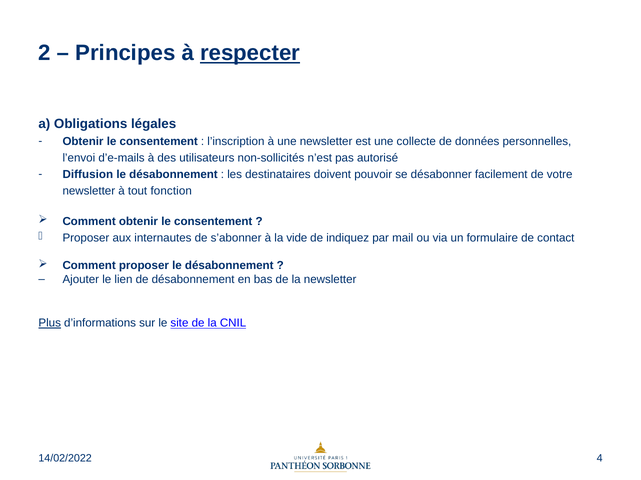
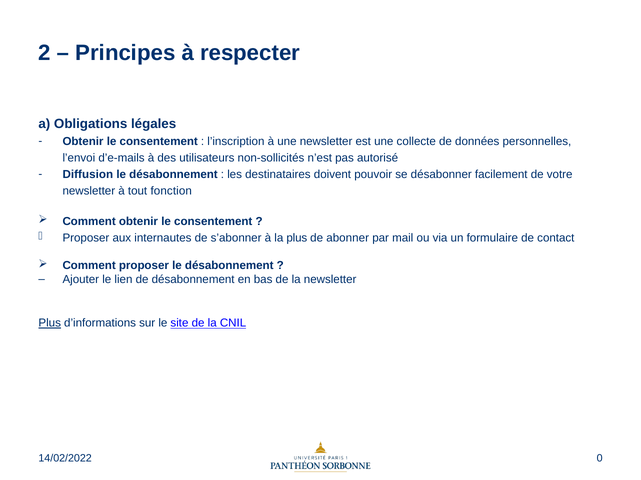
respecter underline: present -> none (250, 53)
la vide: vide -> plus (297, 238)
indiquez: indiquez -> abonner (348, 238)
4: 4 -> 0 (600, 459)
